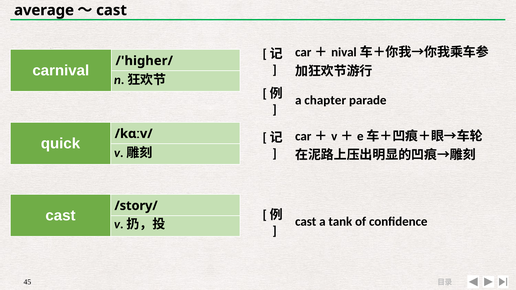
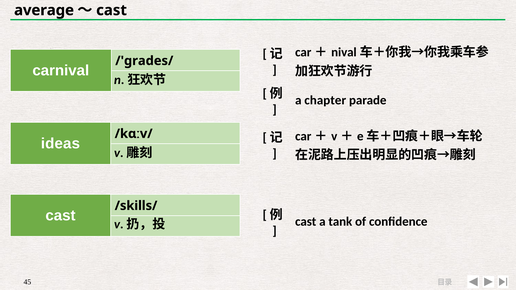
/'higher/: /'higher/ -> /'grades/ (144, 61)
quick: quick -> ideas (60, 144)
/story/: /story/ -> /skills/ (136, 206)
